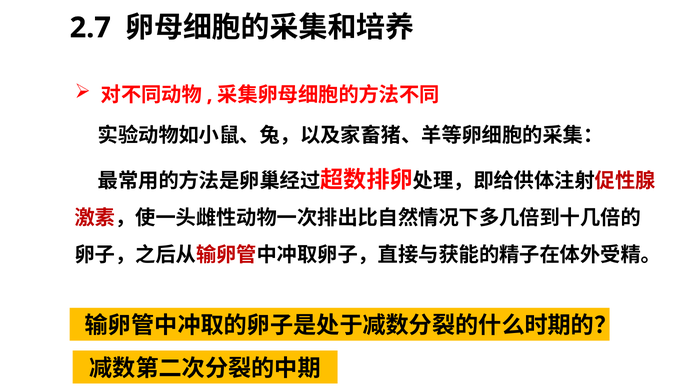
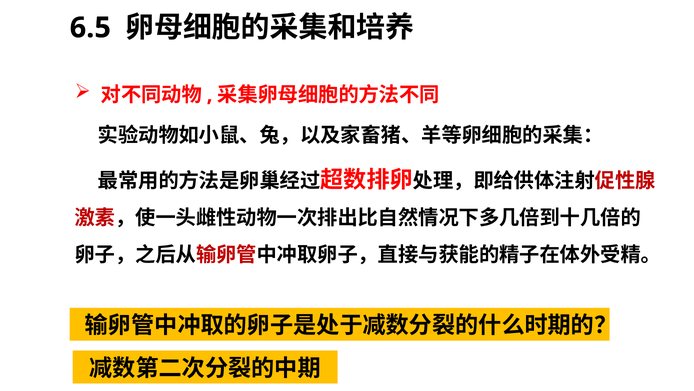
2.7: 2.7 -> 6.5 (90, 28)
